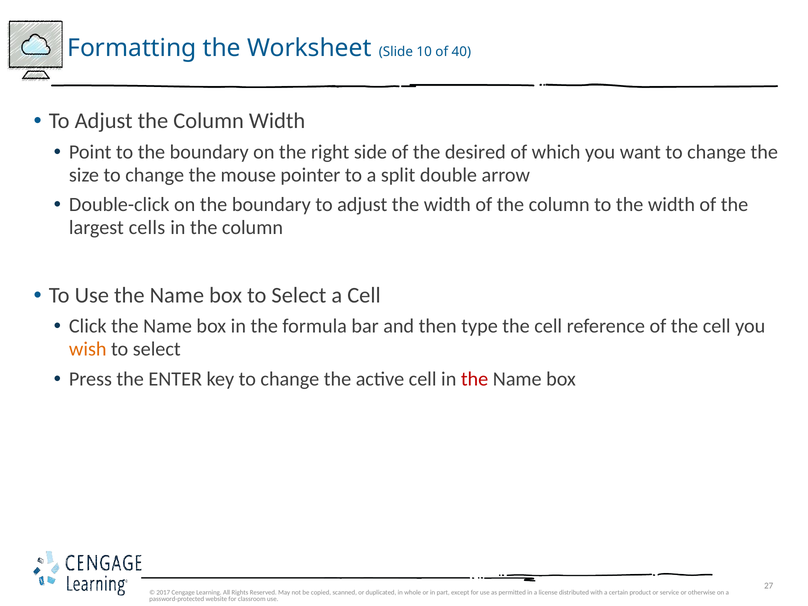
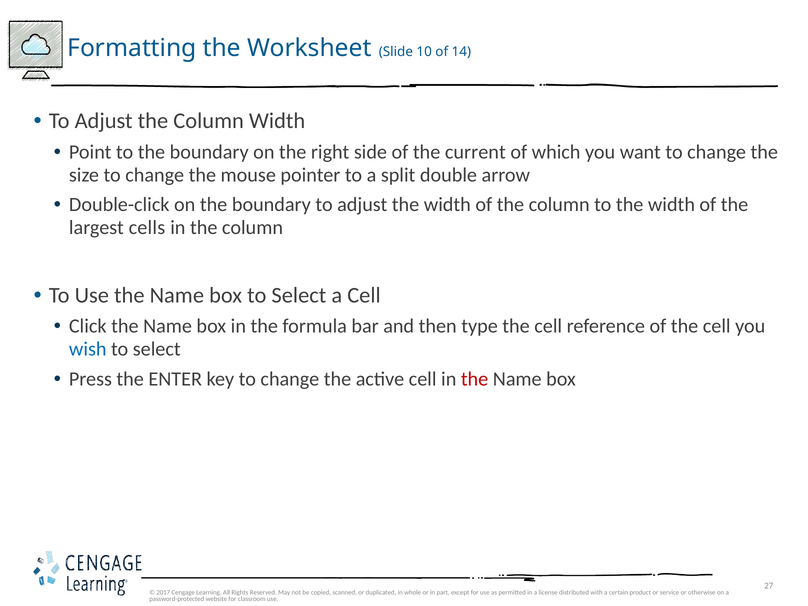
40: 40 -> 14 (461, 52)
desired: desired -> current (475, 152)
wish colour: orange -> blue (88, 349)
